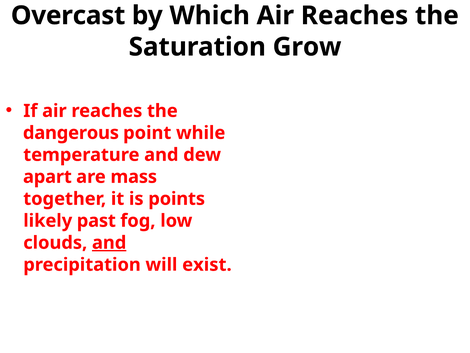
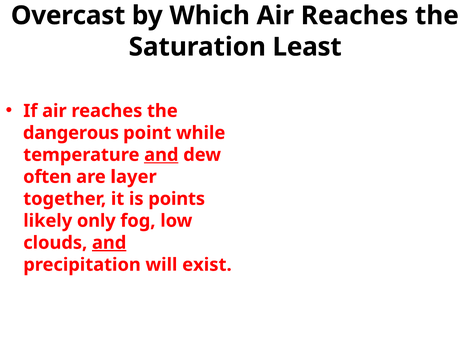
Grow: Grow -> Least (307, 47)
and underline: none -> present (161, 155)
apart: apart -> often (47, 177)
mass: mass -> layer (134, 177)
past: past -> only (96, 220)
